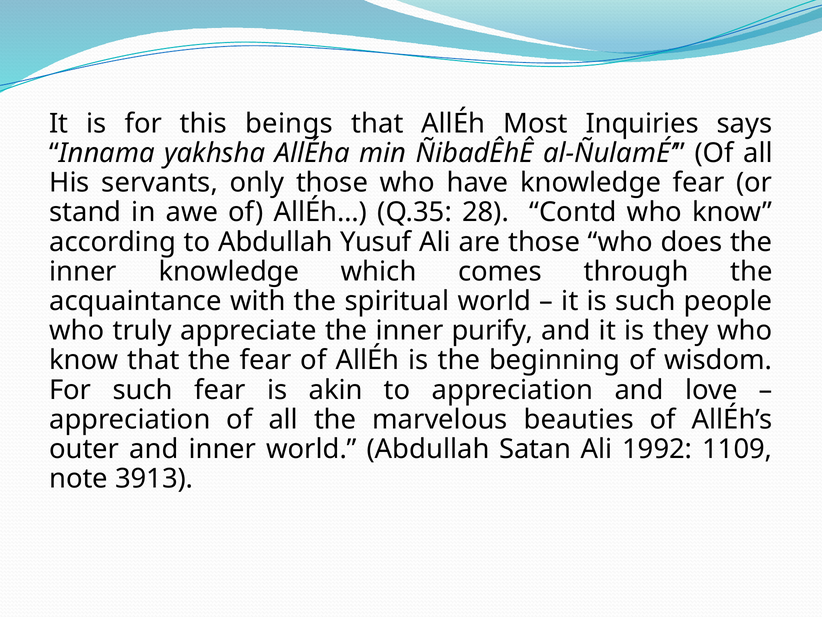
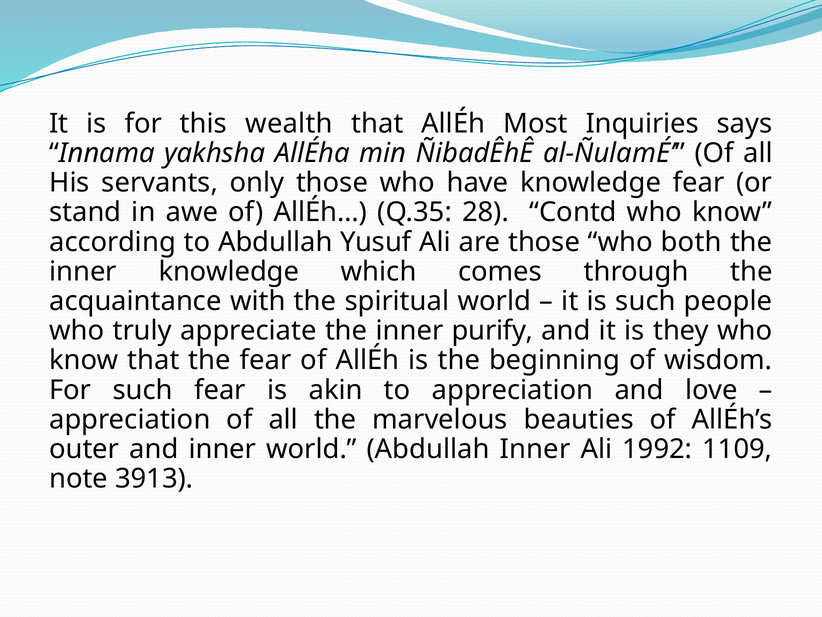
beings: beings -> wealth (289, 124)
does: does -> both (691, 242)
Abdullah Satan: Satan -> Inner (535, 449)
